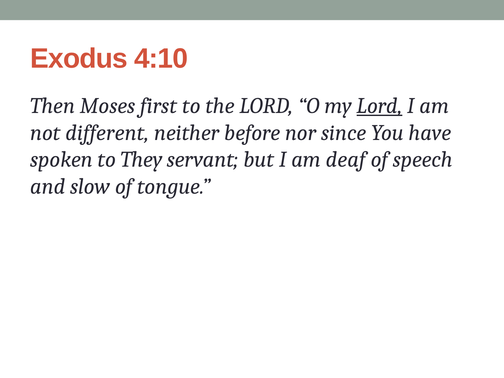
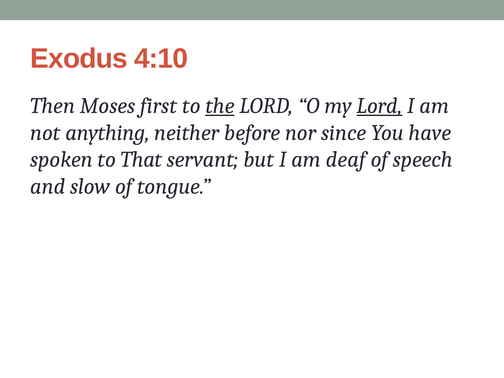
the underline: none -> present (220, 106)
different: different -> anything (108, 133)
They: They -> That (141, 160)
